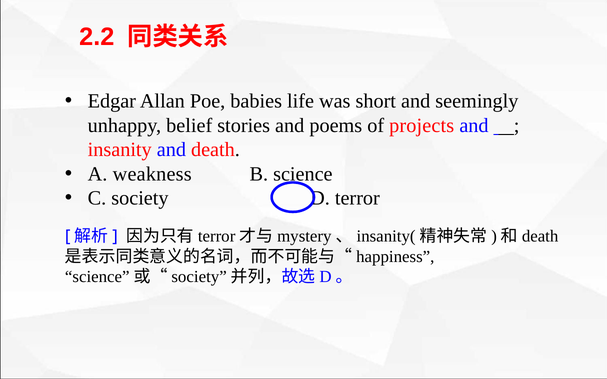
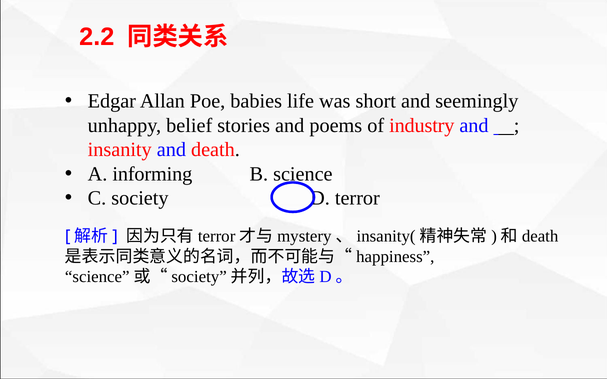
projects: projects -> industry (422, 126)
weakness: weakness -> informing (152, 174)
